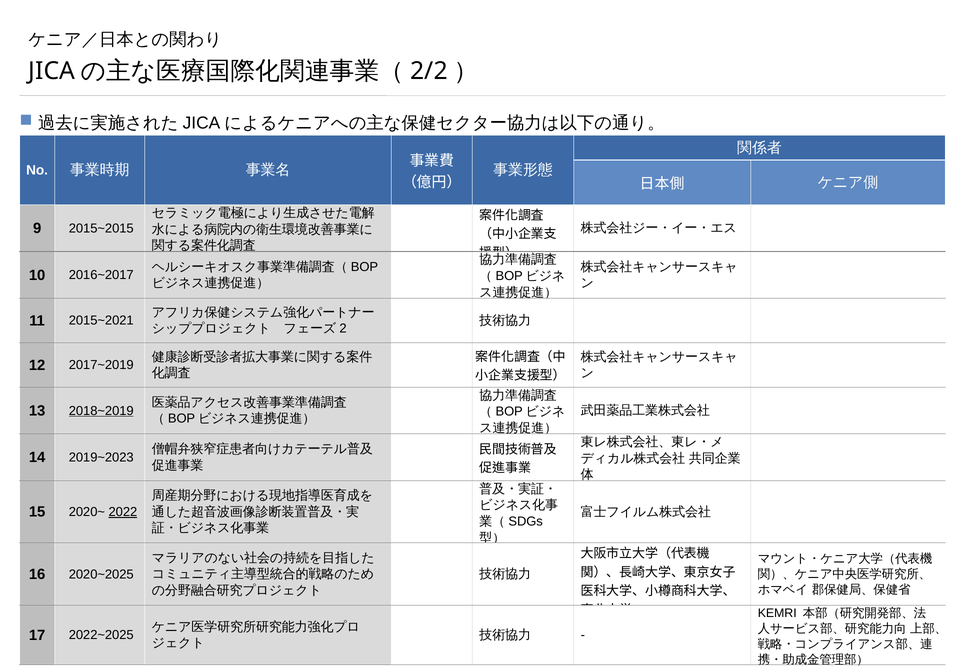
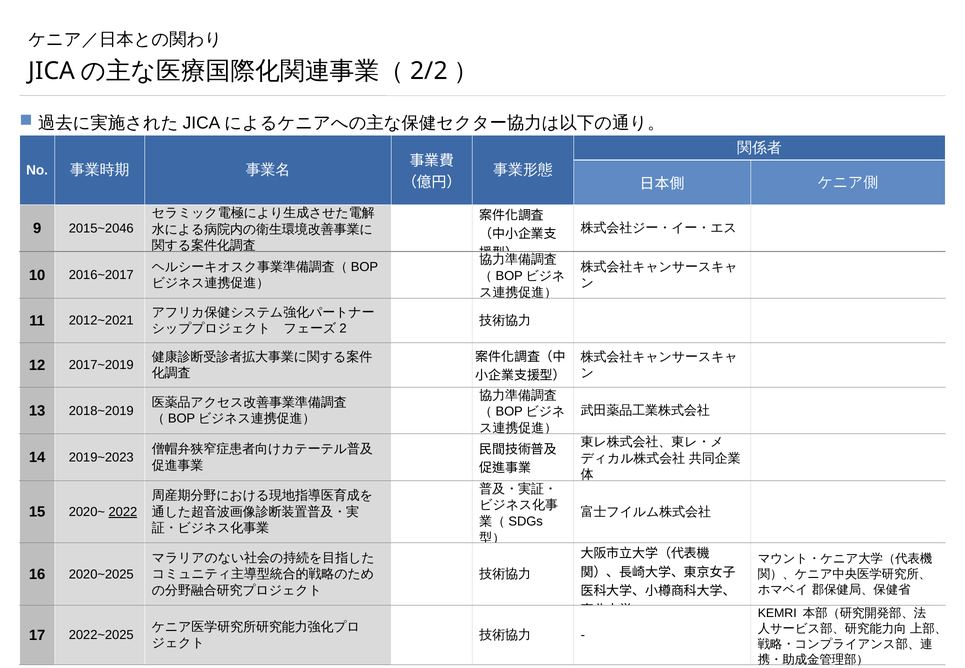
2015~2015: 2015~2015 -> 2015~2046 (101, 228)
2015~2021: 2015~2021 -> 2012~2021 (101, 321)
2018~2019 underline: present -> none (101, 411)
